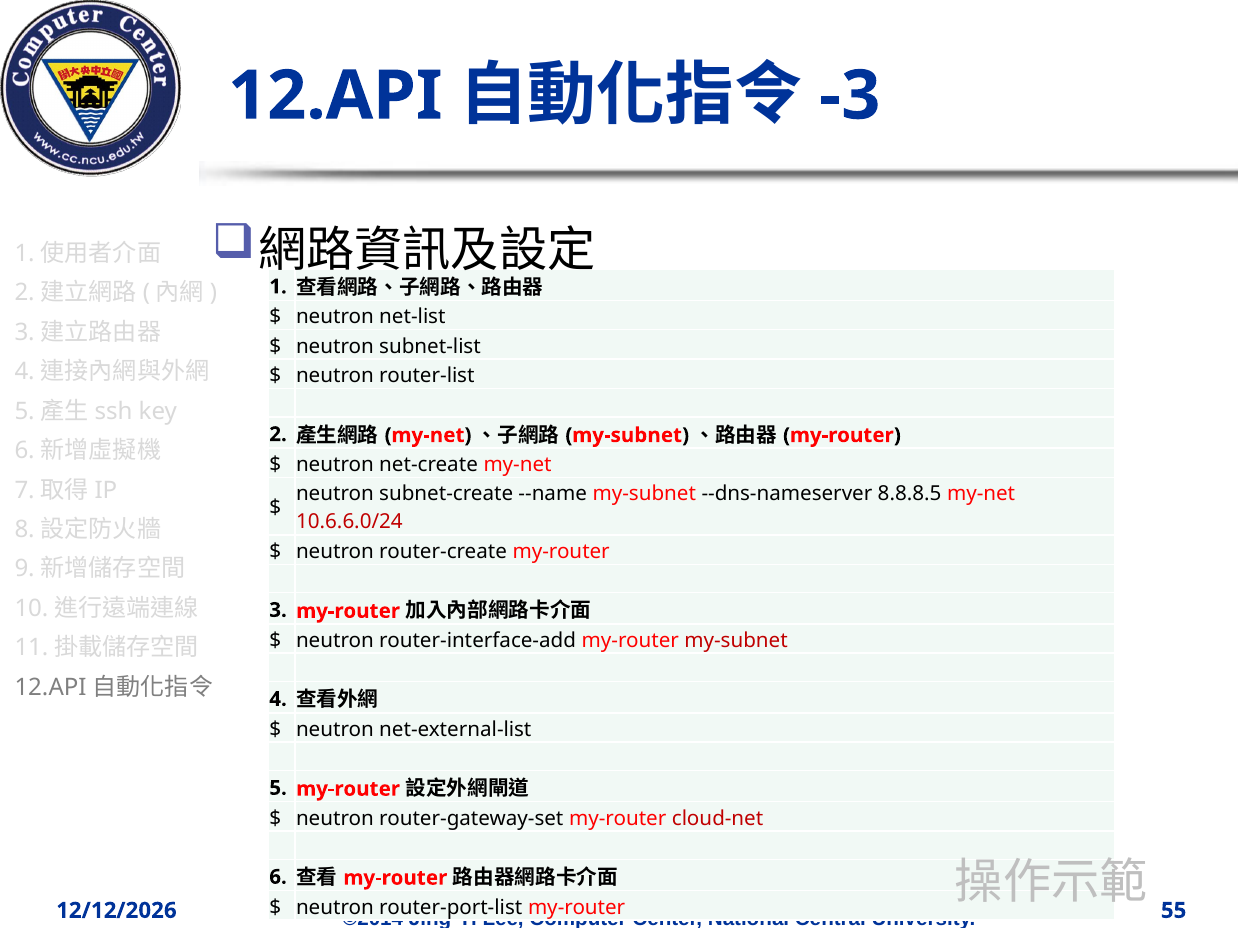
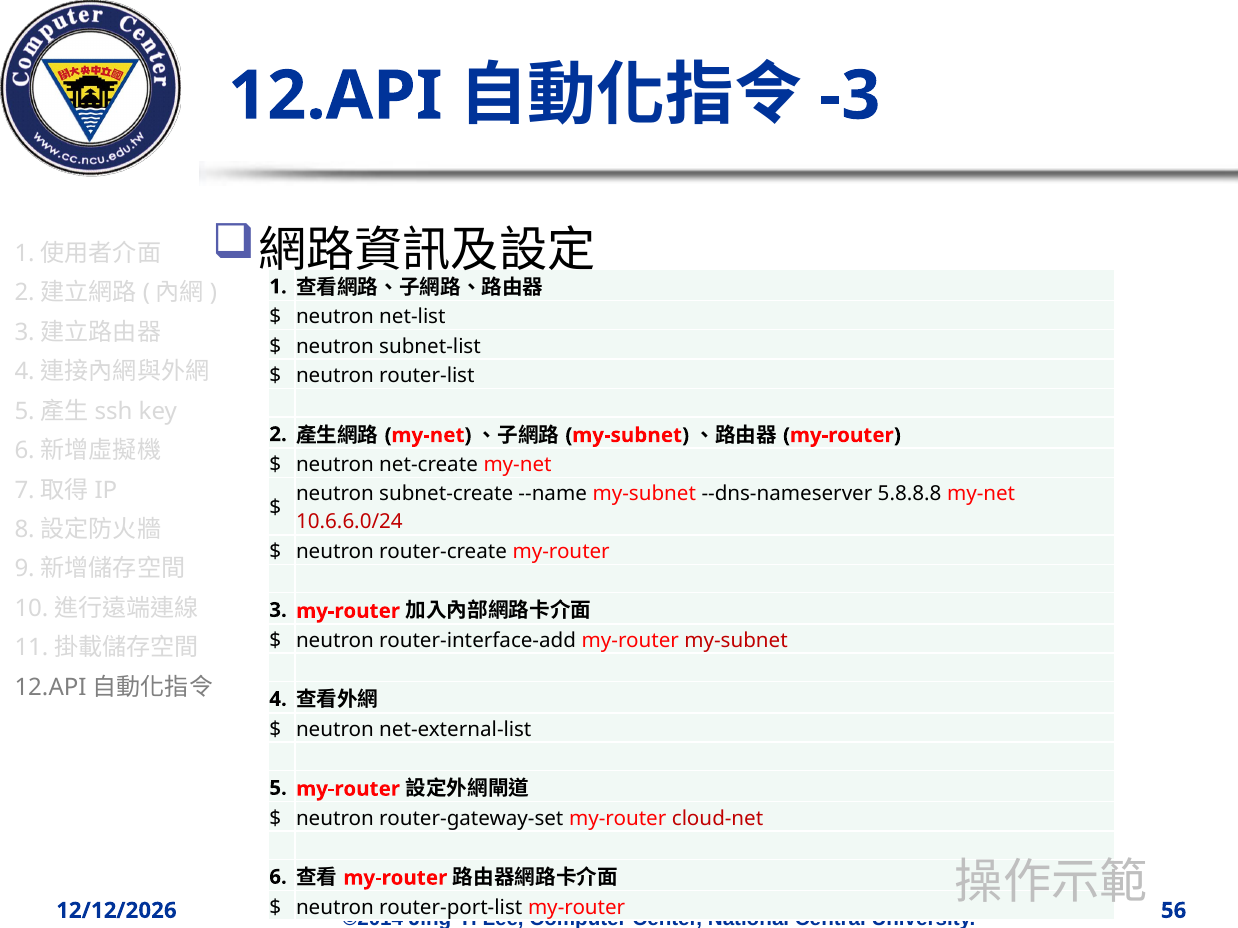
8.8.8.5: 8.8.8.5 -> 5.8.8.8 (910, 494)
55: 55 -> 56 (1174, 911)
